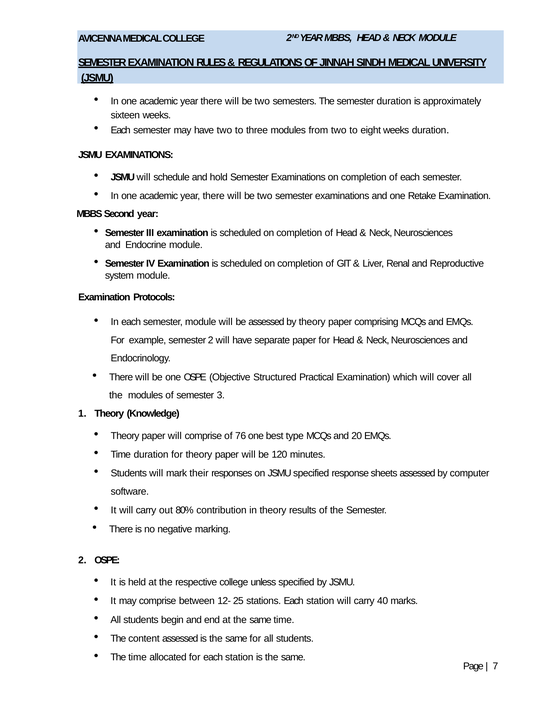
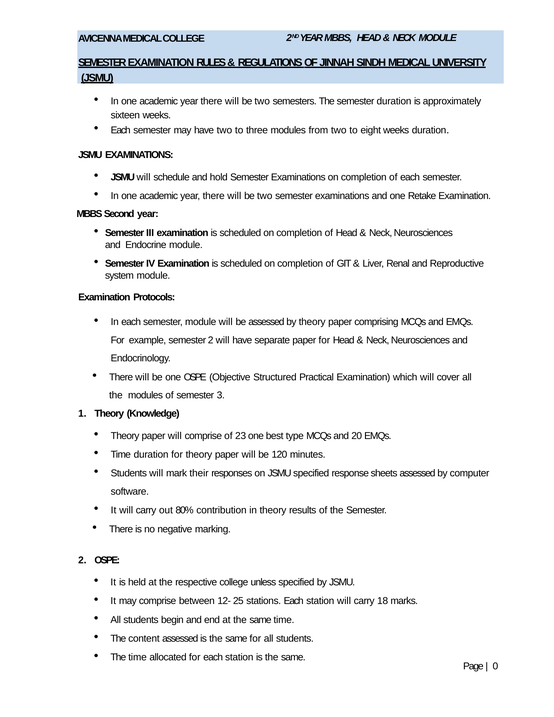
76: 76 -> 23 (241, 436)
40: 40 -> 18 (383, 601)
7: 7 -> 0 (495, 666)
